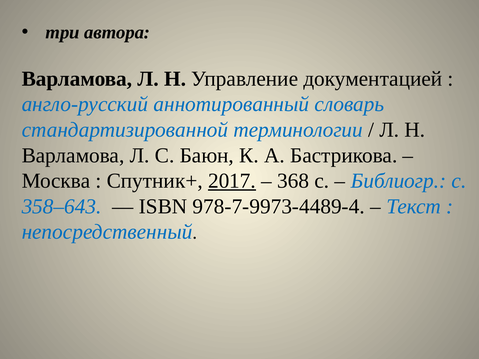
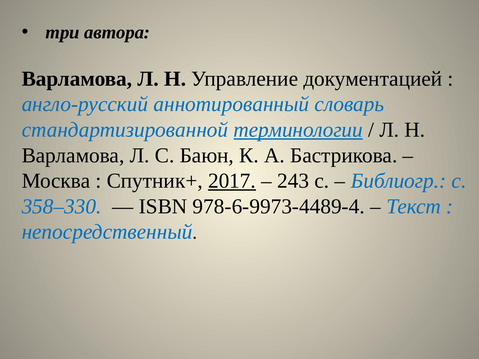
терминологии underline: none -> present (298, 130)
368: 368 -> 243 (293, 181)
358–643: 358–643 -> 358–330 (62, 207)
978-7-9973-4489-4: 978-7-9973-4489-4 -> 978-6-9973-4489-4 (279, 207)
